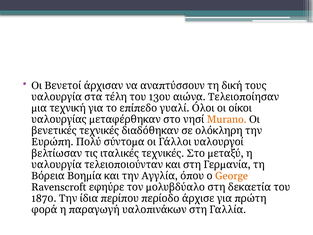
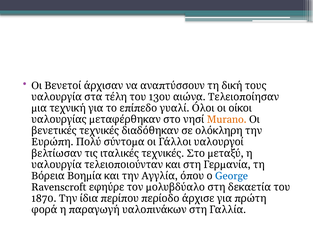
George colour: orange -> blue (232, 176)
